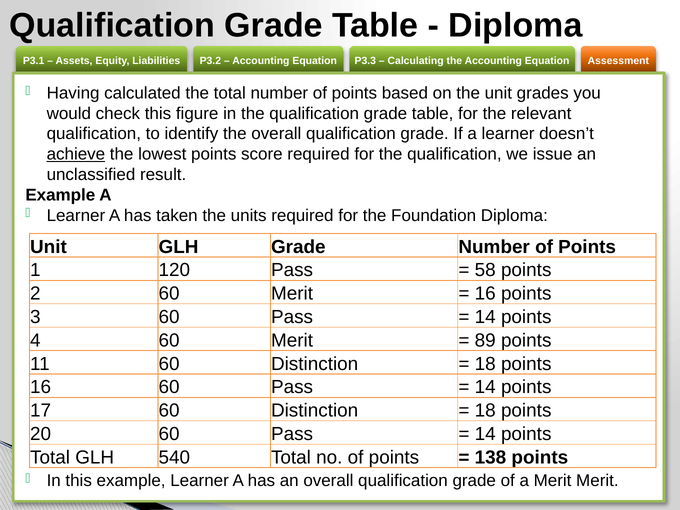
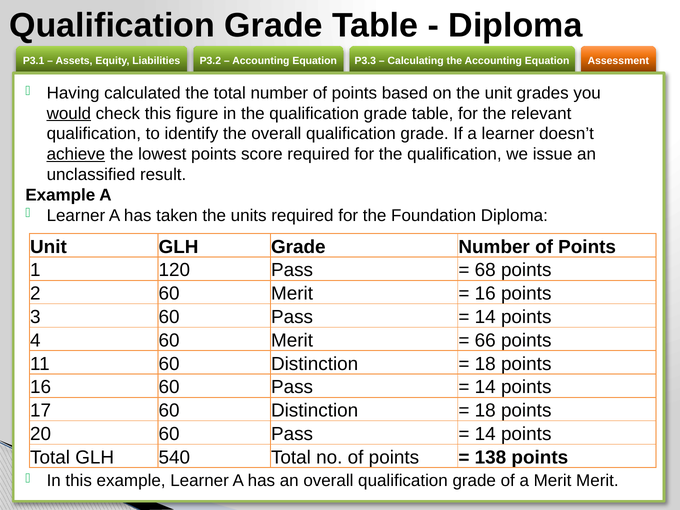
would underline: none -> present (69, 113)
58: 58 -> 68 (485, 270)
89: 89 -> 66 (485, 340)
